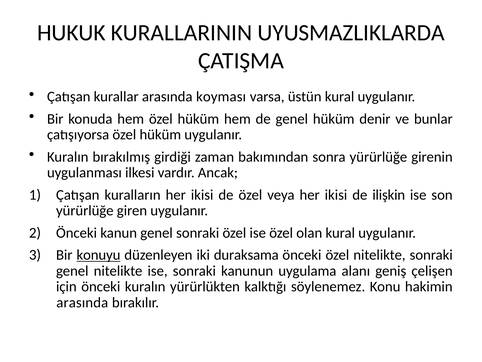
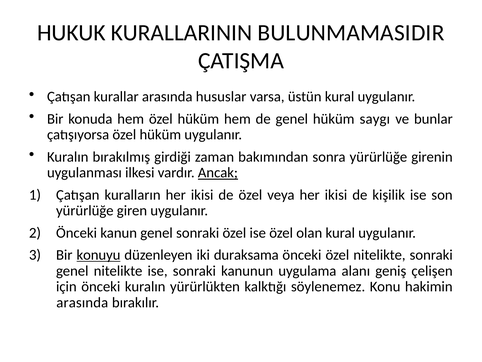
UYUSMAZLIKLARDA: UYUSMAZLIKLARDA -> BULUNMAMASIDIR (351, 33)
koyması: koyması -> hususlar (221, 97)
denir: denir -> saygı (375, 119)
Ancak underline: none -> present (218, 173)
ilişkin: ilişkin -> kişilik (389, 195)
